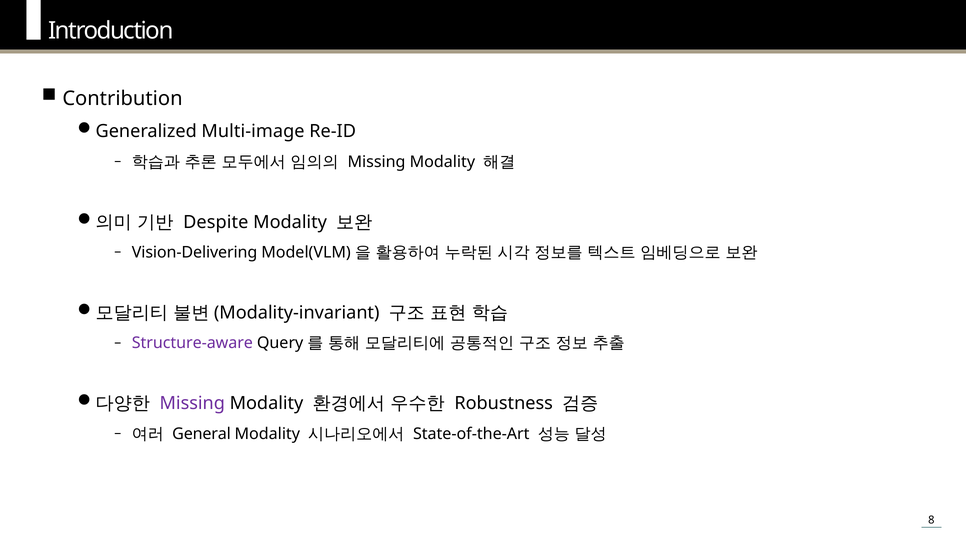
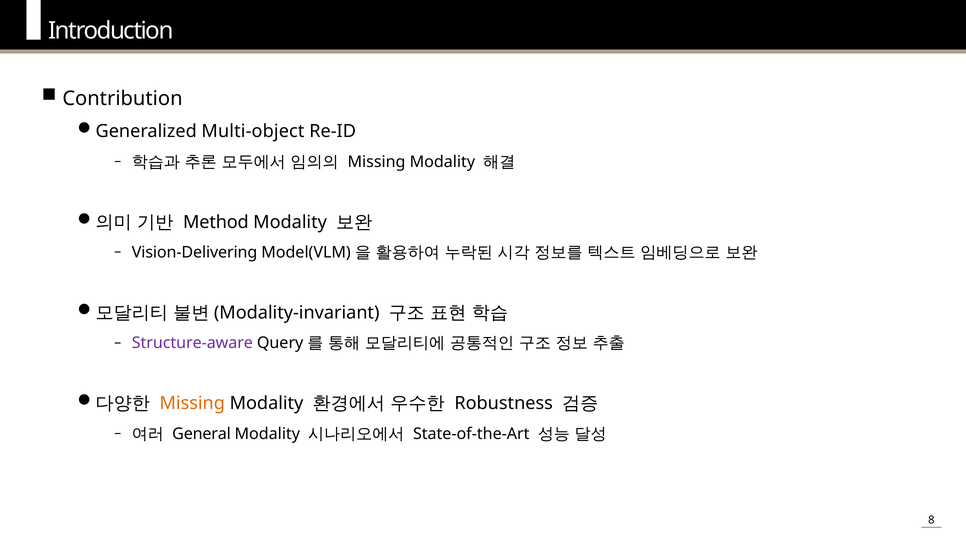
Multi-image: Multi-image -> Multi-object (253, 131)
Despite: Despite -> Method (216, 222)
Missing colour: purple -> orange (192, 403)
